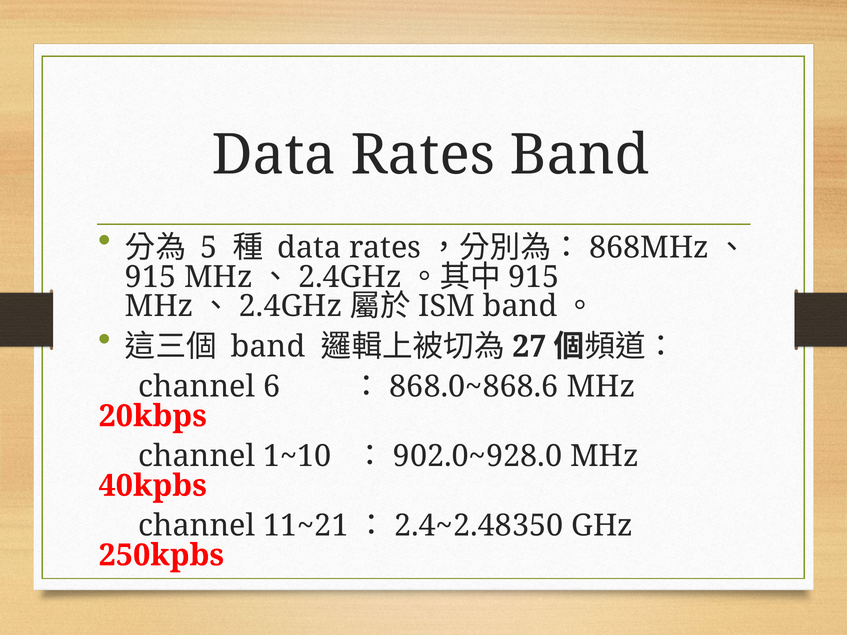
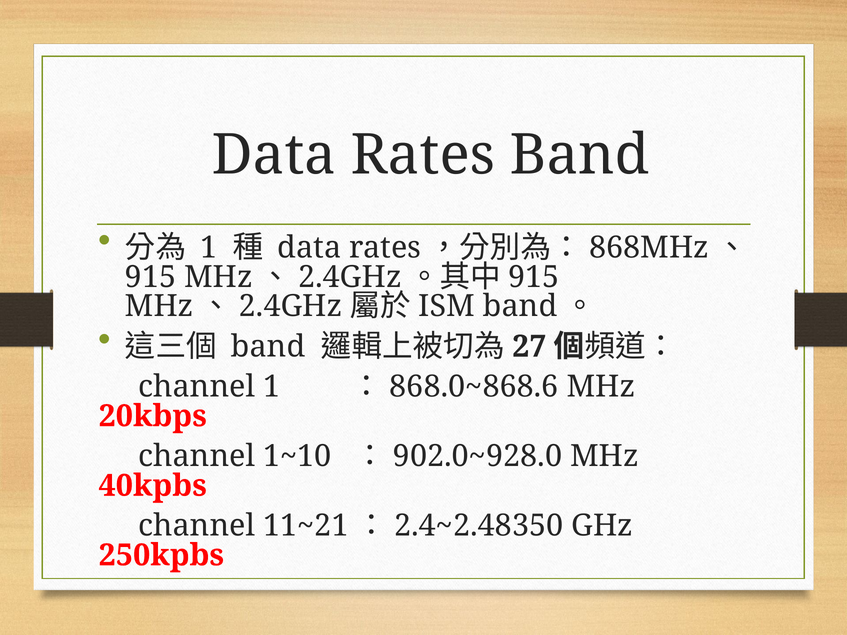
5: 5 -> 1 (209, 248)
channel 6: 6 -> 1 (272, 387)
